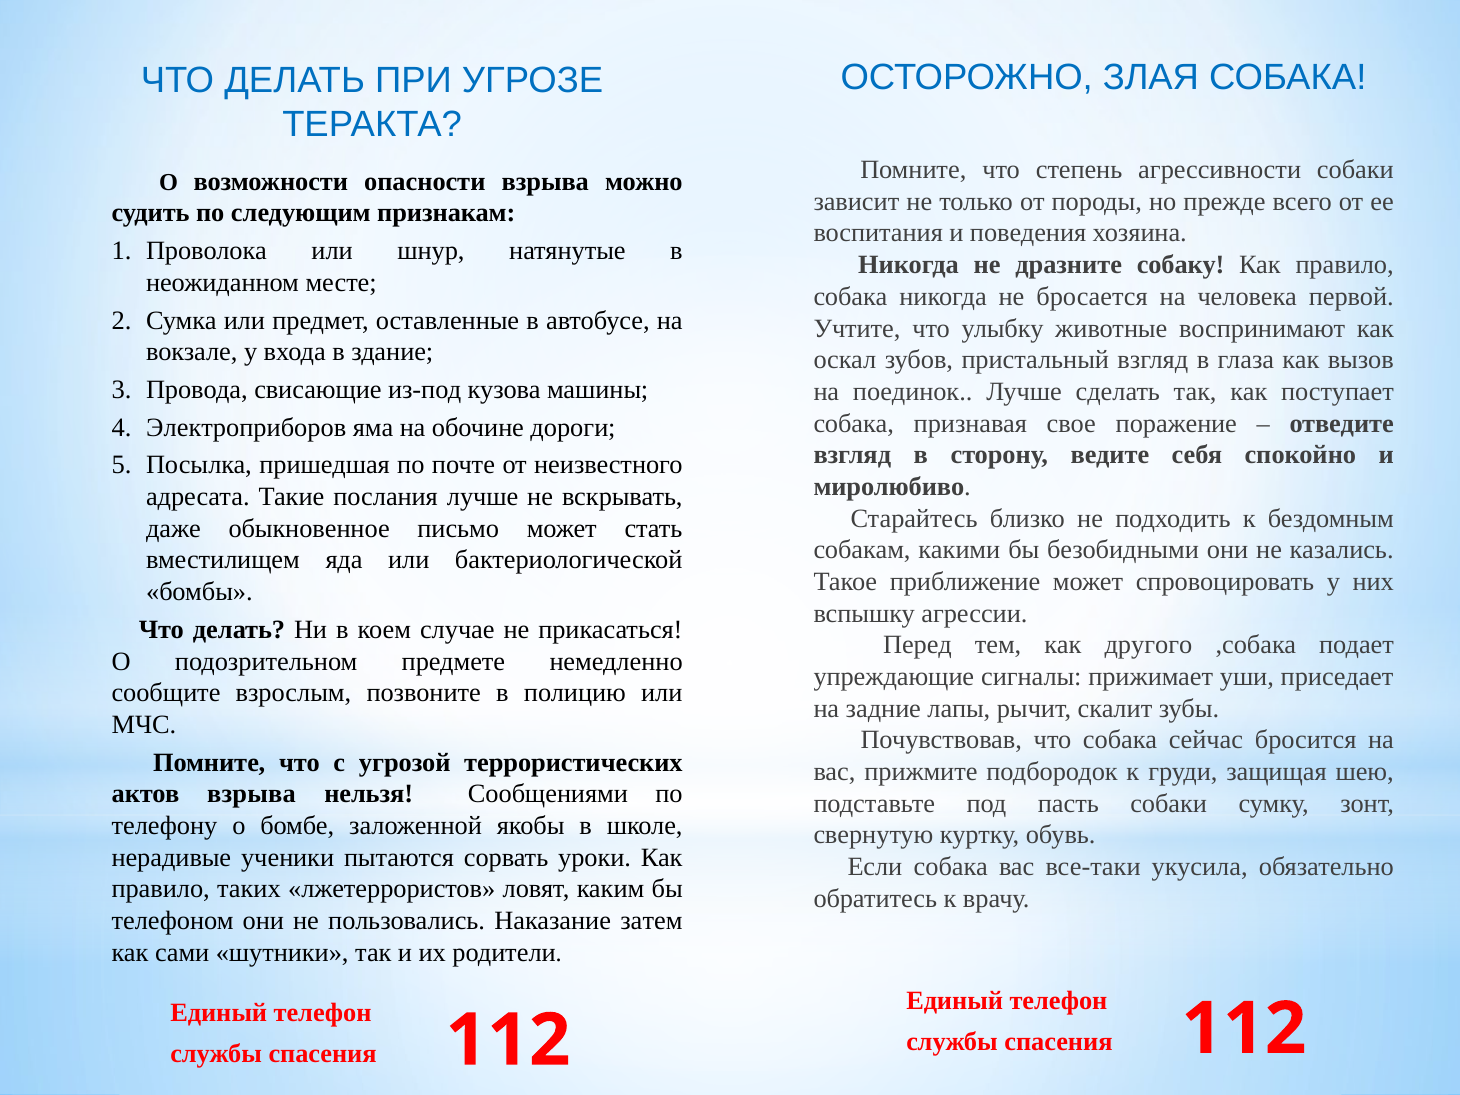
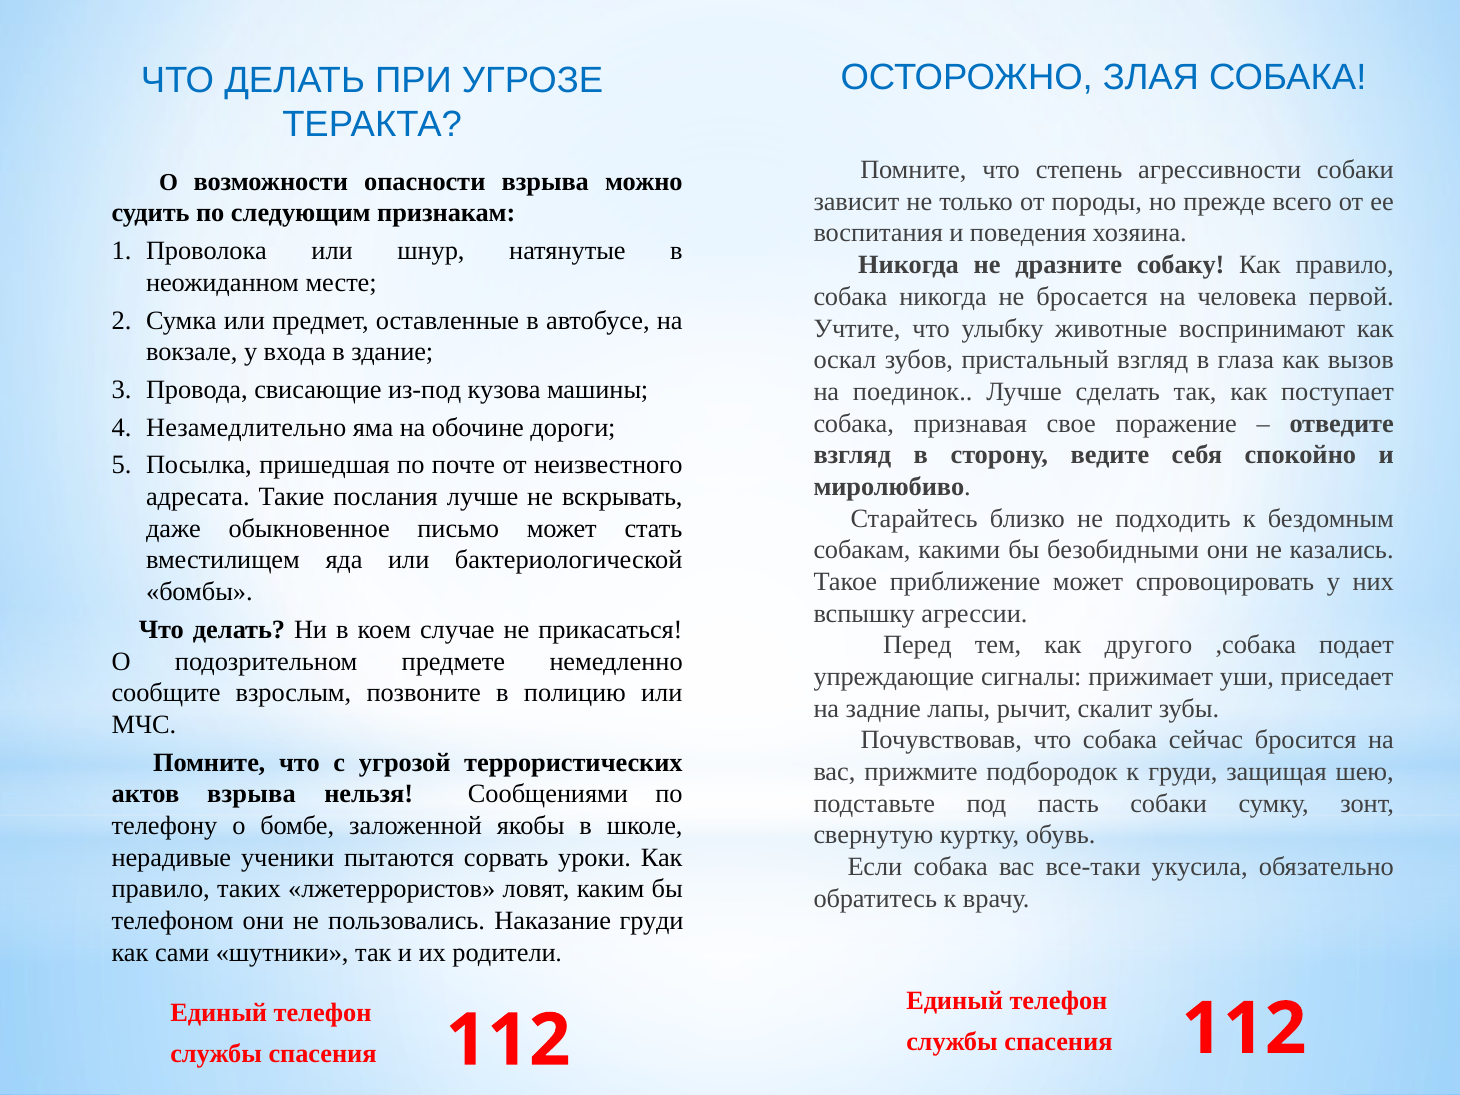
Электроприборов: Электроприборов -> Незамедлительно (246, 428)
Наказание затем: затем -> груди (652, 921)
